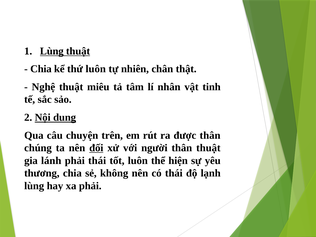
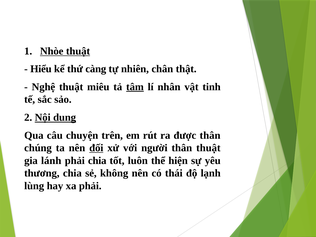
Lùng: Lùng -> Nhòe (52, 51)
Chia: Chia -> Hiểu (41, 69)
thứ luôn: luôn -> càng (96, 69)
tâm underline: none -> present (135, 87)
phải thái: thái -> chia (97, 161)
